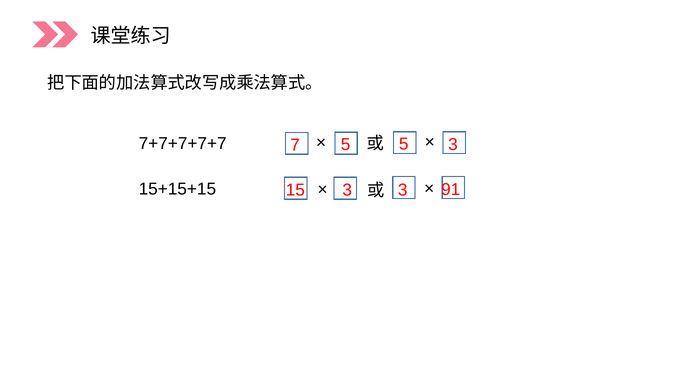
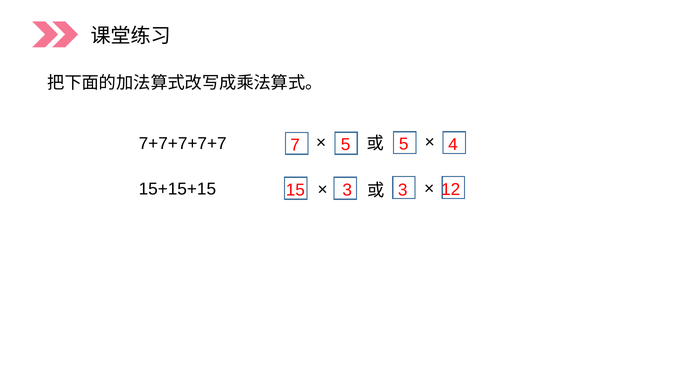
5 3: 3 -> 4 (453, 145)
91: 91 -> 12 (451, 190)
